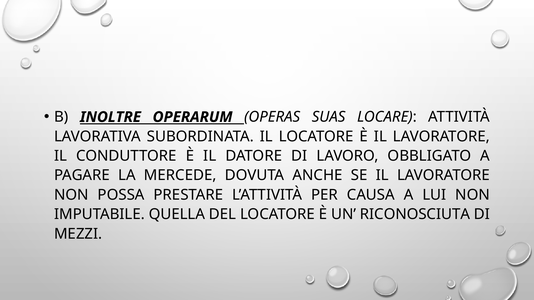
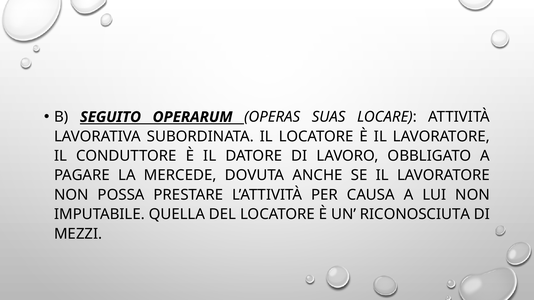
INOLTRE: INOLTRE -> SEGUITO (110, 117)
